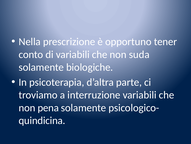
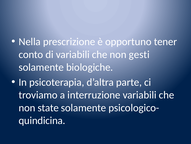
suda: suda -> gesti (139, 54)
pena: pena -> state (48, 107)
